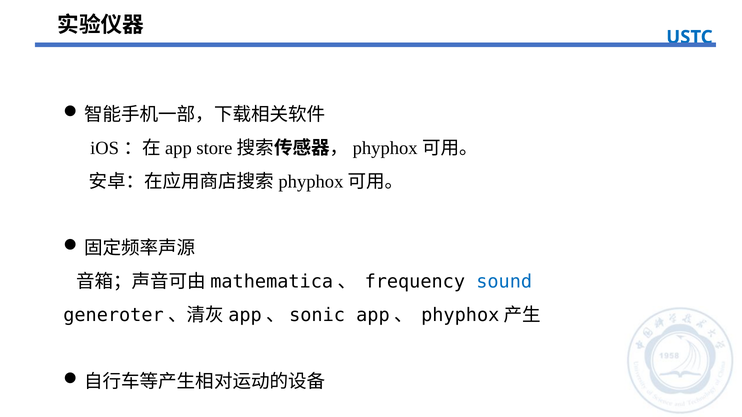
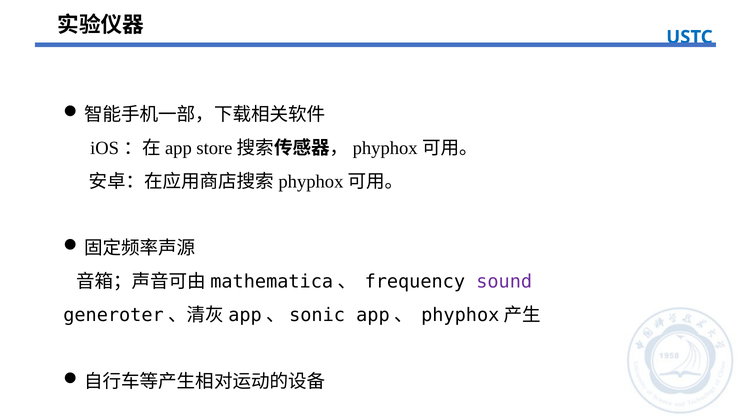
sound colour: blue -> purple (504, 282)
